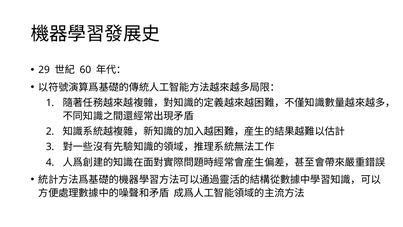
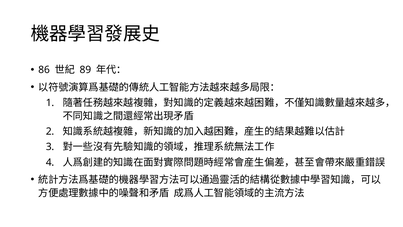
29: 29 -> 86 (44, 70)
60: 60 -> 89 (85, 70)
